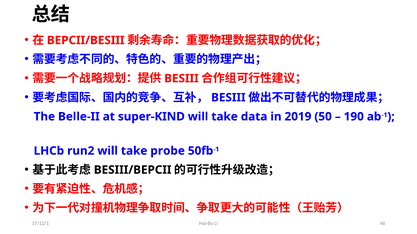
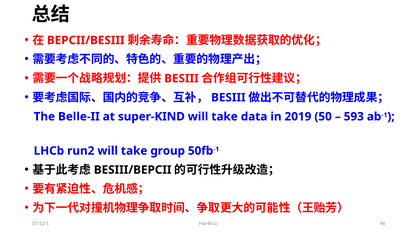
190: 190 -> 593 (354, 117)
probe: probe -> group (168, 151)
